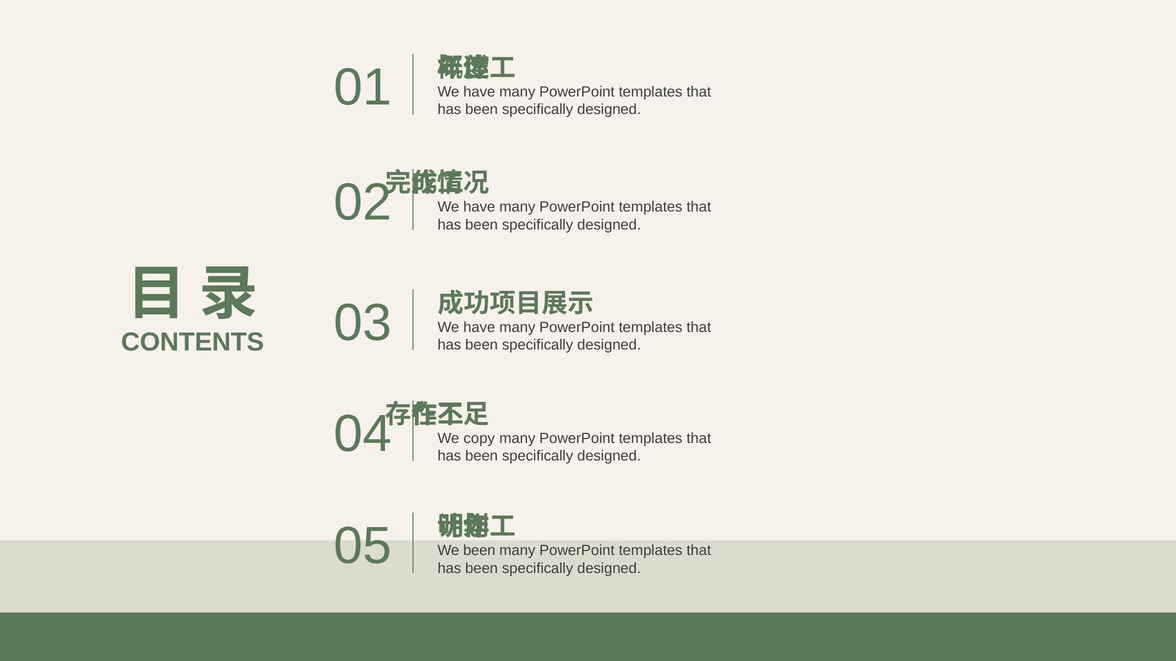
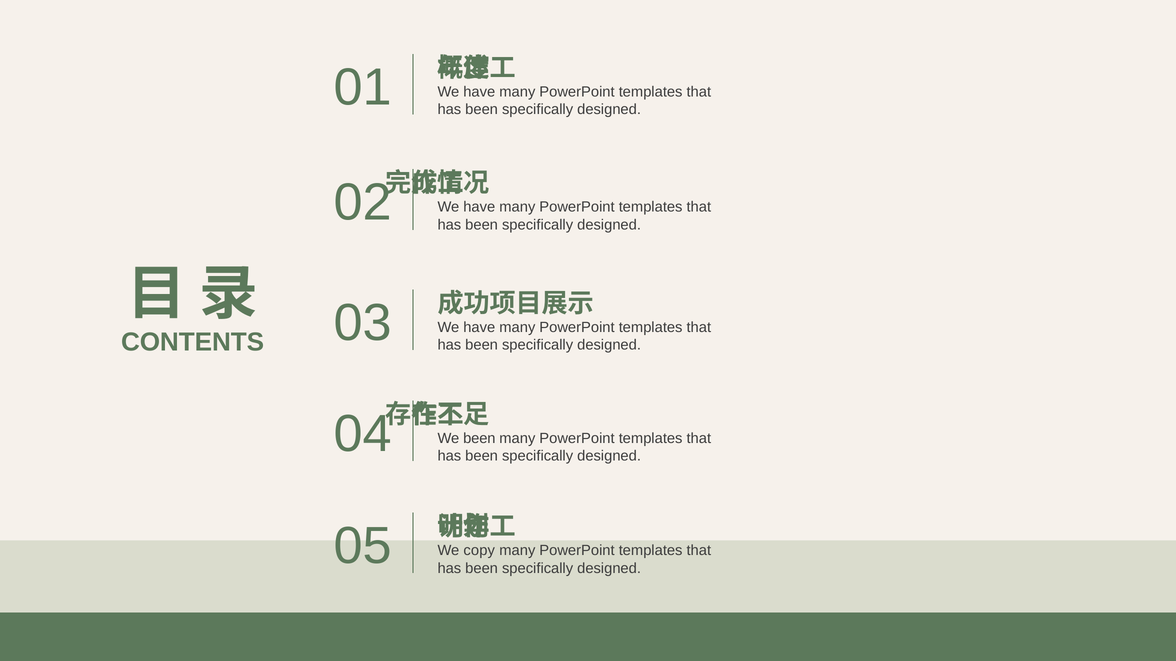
We copy: copy -> been (479, 439)
We been: been -> copy (479, 551)
